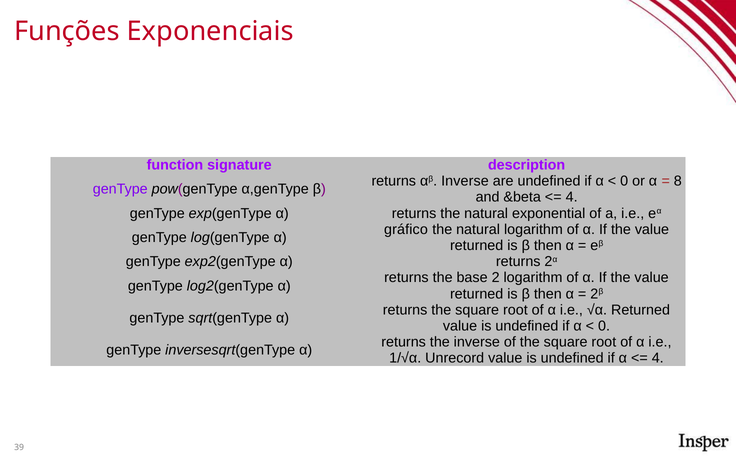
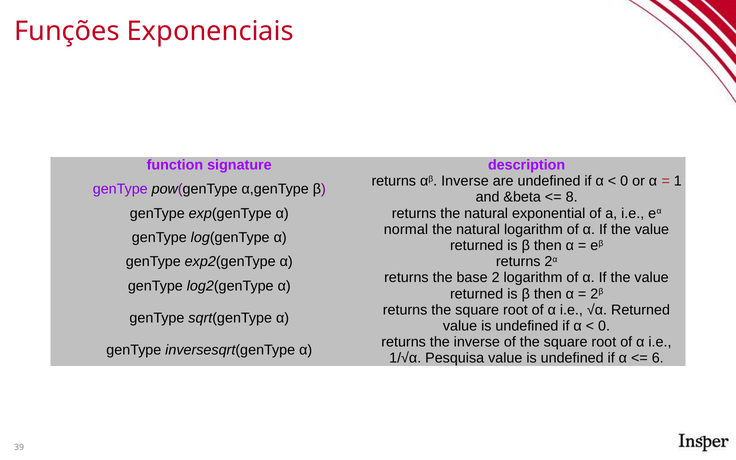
8: 8 -> 1 (678, 181)
4: 4 -> 8 (572, 197)
gráfico: gráfico -> normal (406, 229)
Unrecord: Unrecord -> Pesquisa (455, 358)
4: 4 -> 6 (658, 358)
